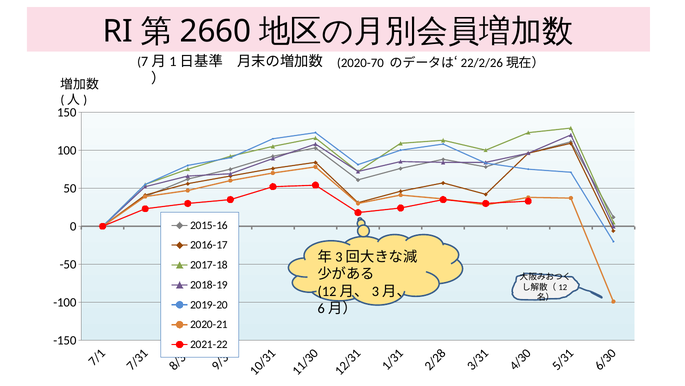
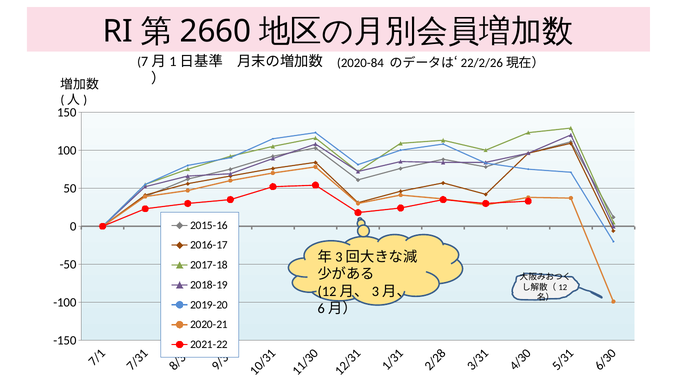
2020-70: 2020-70 -> 2020-84 (360, 63)
